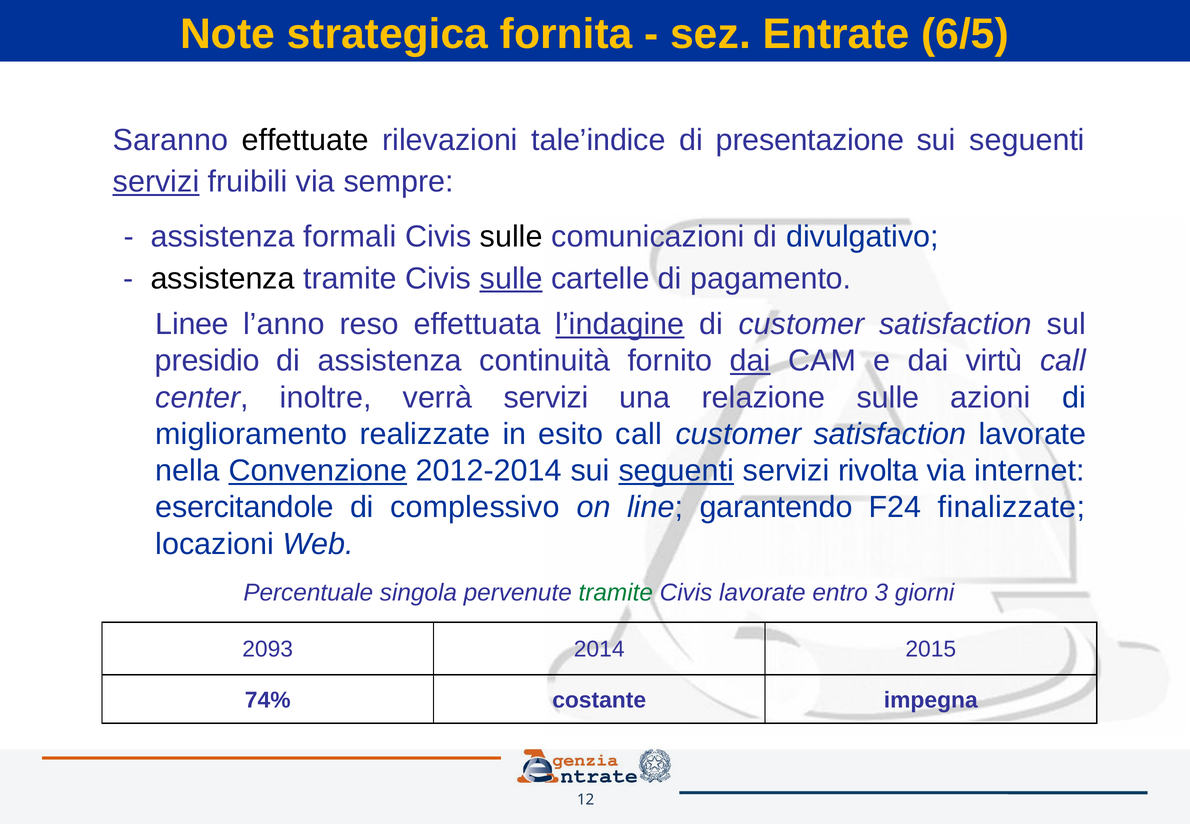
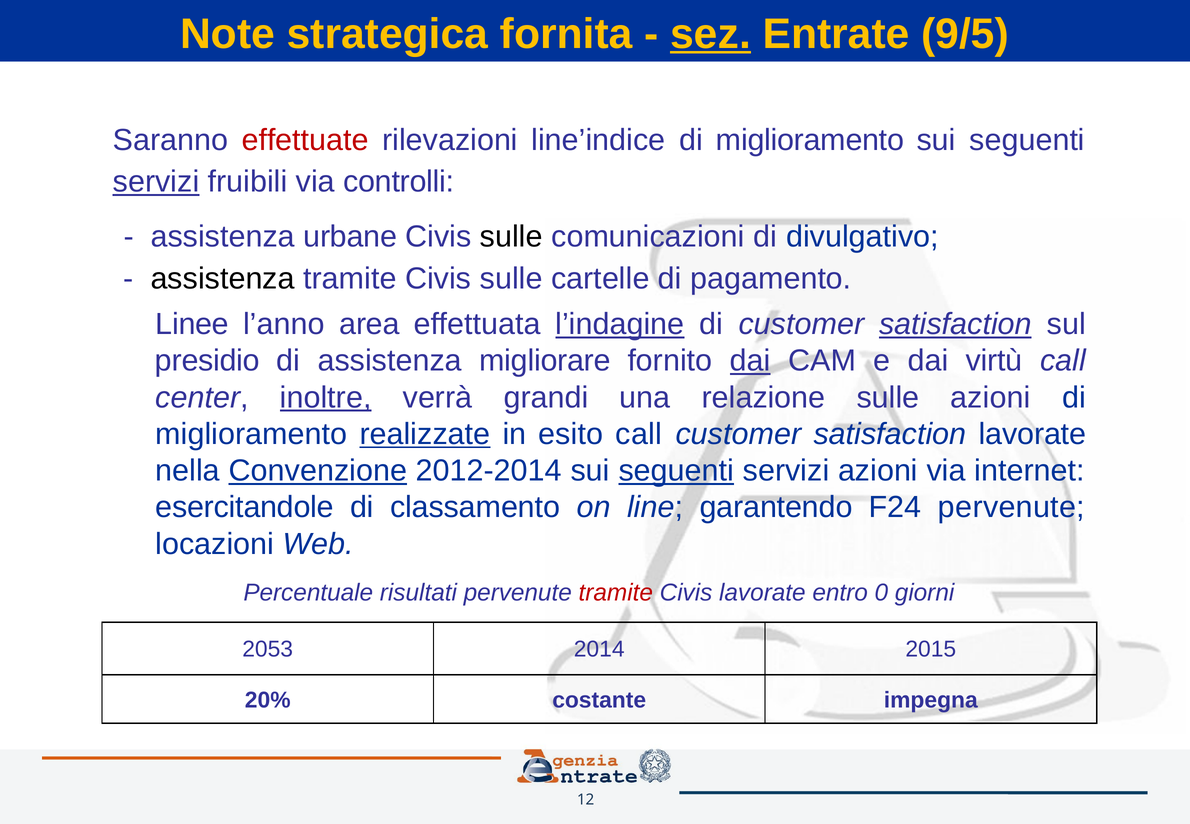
sez underline: none -> present (711, 34)
6/5: 6/5 -> 9/5 (965, 34)
effettuate colour: black -> red (305, 140)
tale’indice: tale’indice -> line’indice (598, 140)
presentazione: presentazione -> miglioramento (810, 140)
sempre: sempre -> controlli (399, 182)
formali: formali -> urbane (350, 237)
sulle underline: present -> none (511, 278)
reso: reso -> area (369, 324)
satisfaction underline: none -> present (955, 324)
continuità: continuità -> migliorare (545, 361)
inoltre underline: none -> present (326, 397)
verrà servizi: servizi -> grandi (546, 397)
realizzate underline: none -> present (425, 434)
servizi rivolta: rivolta -> azioni (878, 471)
complessivo: complessivo -> classamento (475, 507)
F24 finalizzate: finalizzate -> pervenute (1011, 507)
singola: singola -> risultati (418, 593)
tramite colour: green -> red (616, 593)
3: 3 -> 0 (881, 593)
2093: 2093 -> 2053 (268, 649)
74%: 74% -> 20% (268, 700)
